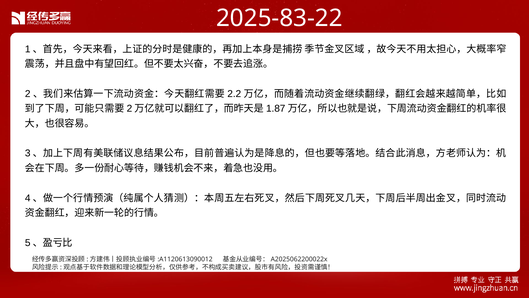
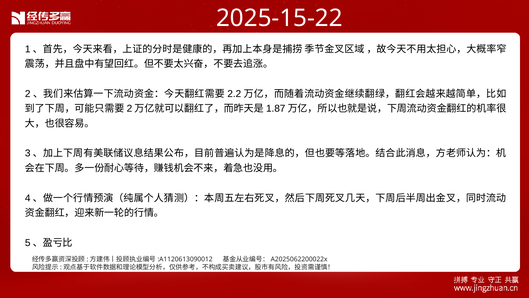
2025-83-22: 2025-83-22 -> 2025-15-22 (279, 18)
